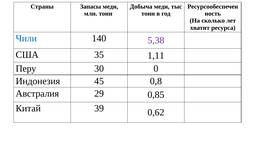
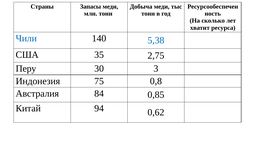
5,38 colour: purple -> blue (156, 40)
1,11: 1,11 -> 2,75 (156, 56)
0: 0 -> 3 (156, 69)
45: 45 -> 75 (99, 81)
29: 29 -> 84 (99, 94)
39: 39 -> 94 (99, 109)
